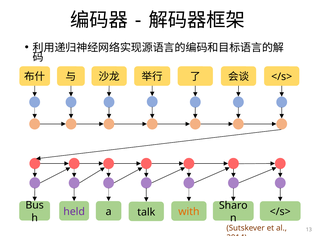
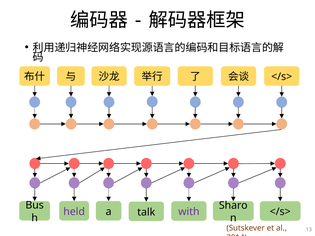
with colour: orange -> purple (189, 212)
